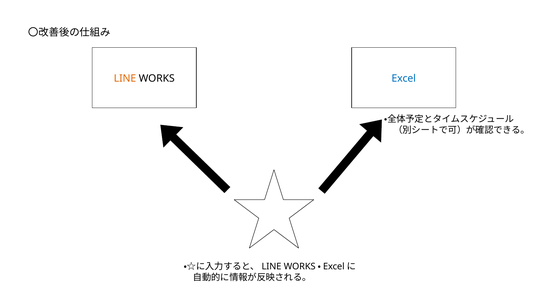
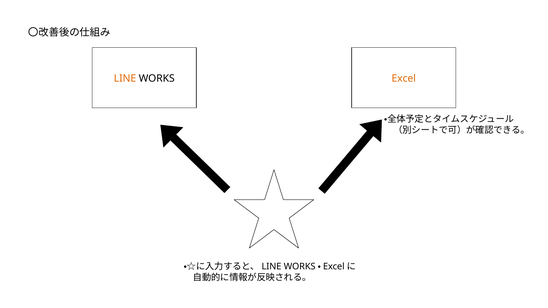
Excel colour: blue -> orange (404, 78)
